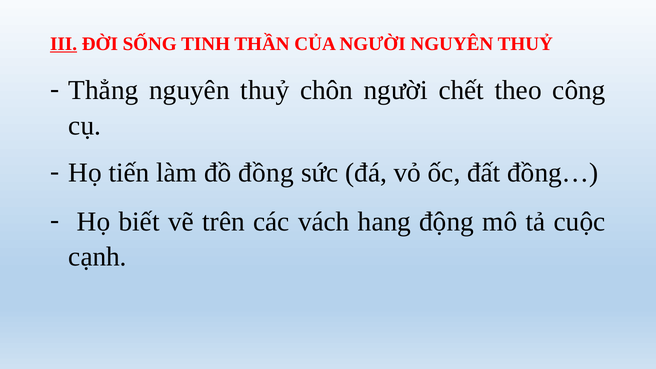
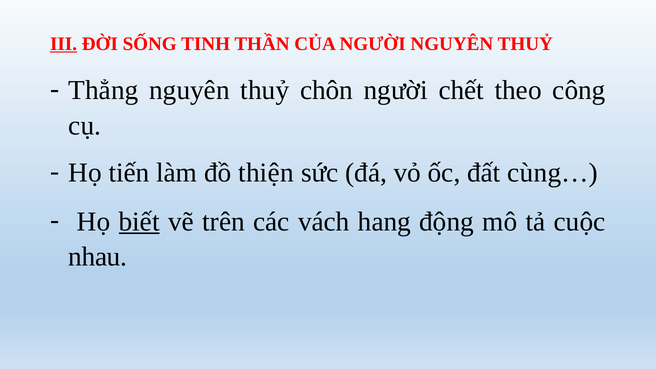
đồng: đồng -> thiện (266, 173)
đồng…: đồng… -> cùng… (553, 173)
biết underline: none -> present (139, 222)
cạnh: cạnh -> nhau (98, 257)
